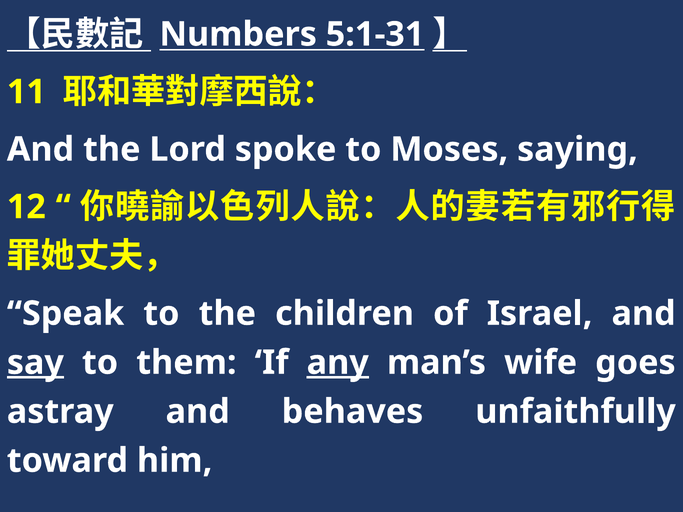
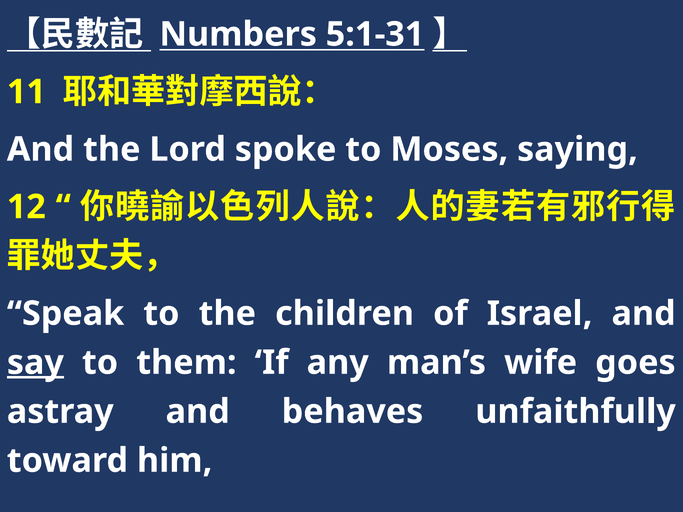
any underline: present -> none (338, 363)
